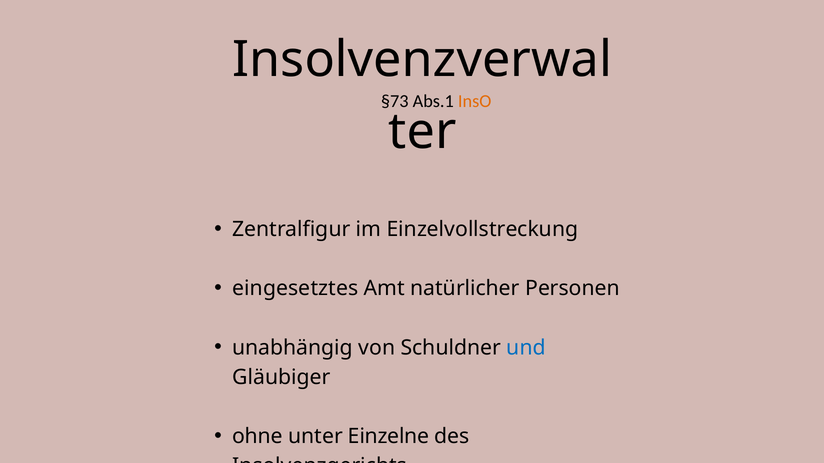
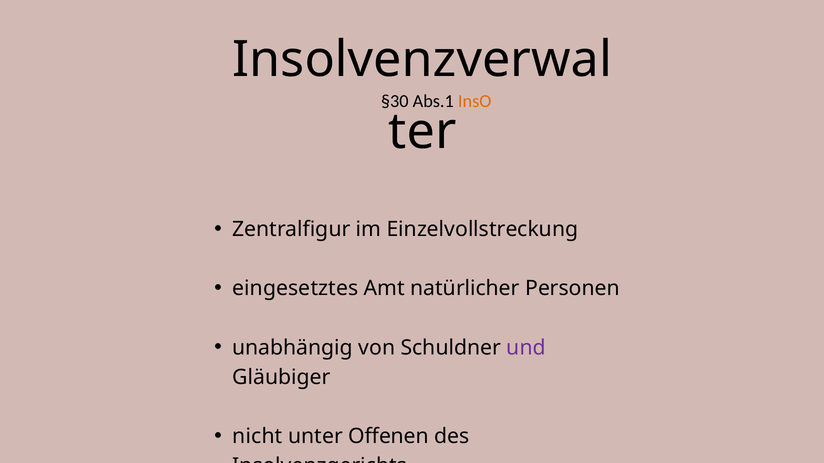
§73: §73 -> §30 (395, 101)
und colour: blue -> purple (526, 348)
ohne: ohne -> nicht (257, 437)
Einzelne: Einzelne -> Offenen (389, 437)
